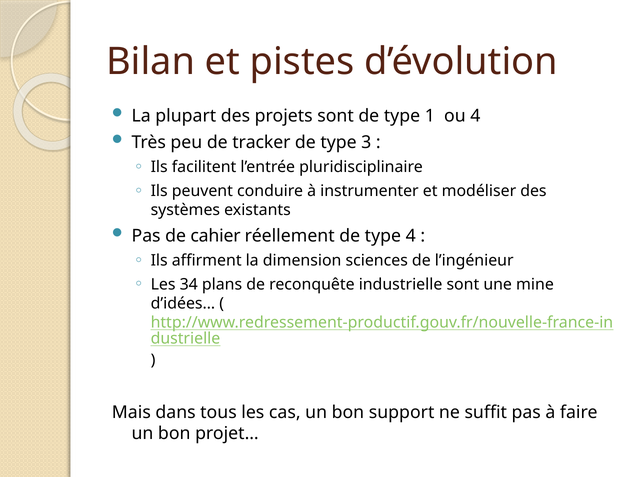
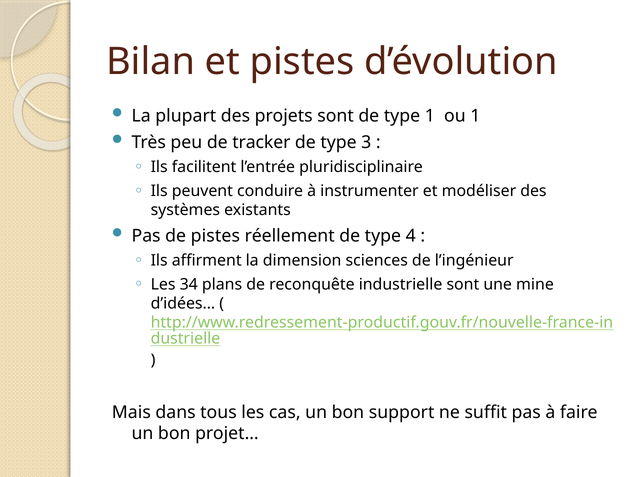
ou 4: 4 -> 1 (475, 116)
de cahier: cahier -> pistes (215, 236)
